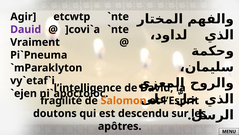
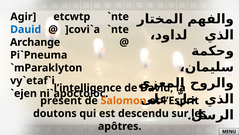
Dauid colour: purple -> blue (26, 29)
Vraiment: Vraiment -> Archange (35, 42)
fragilité: fragilité -> présent (61, 100)
